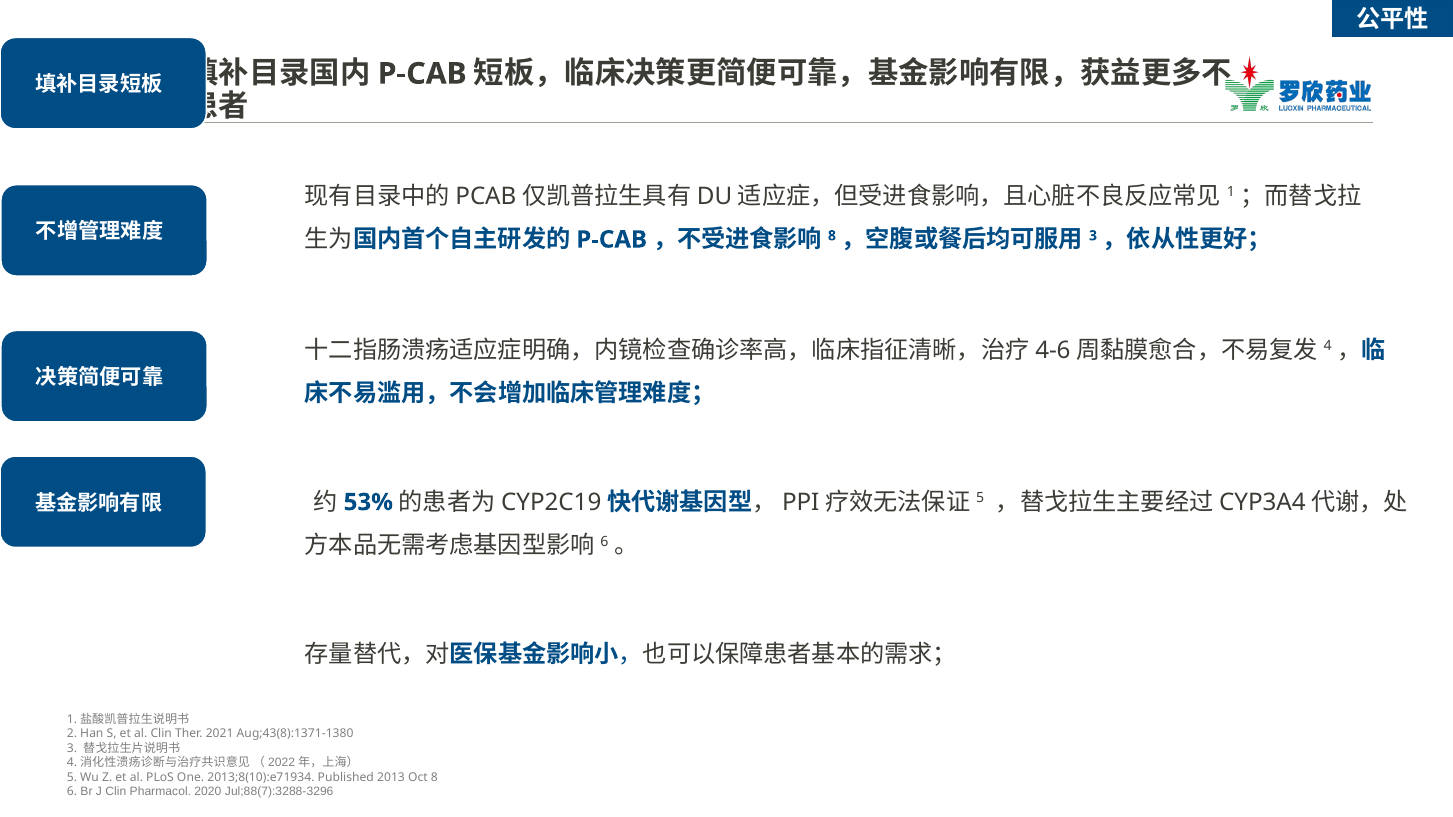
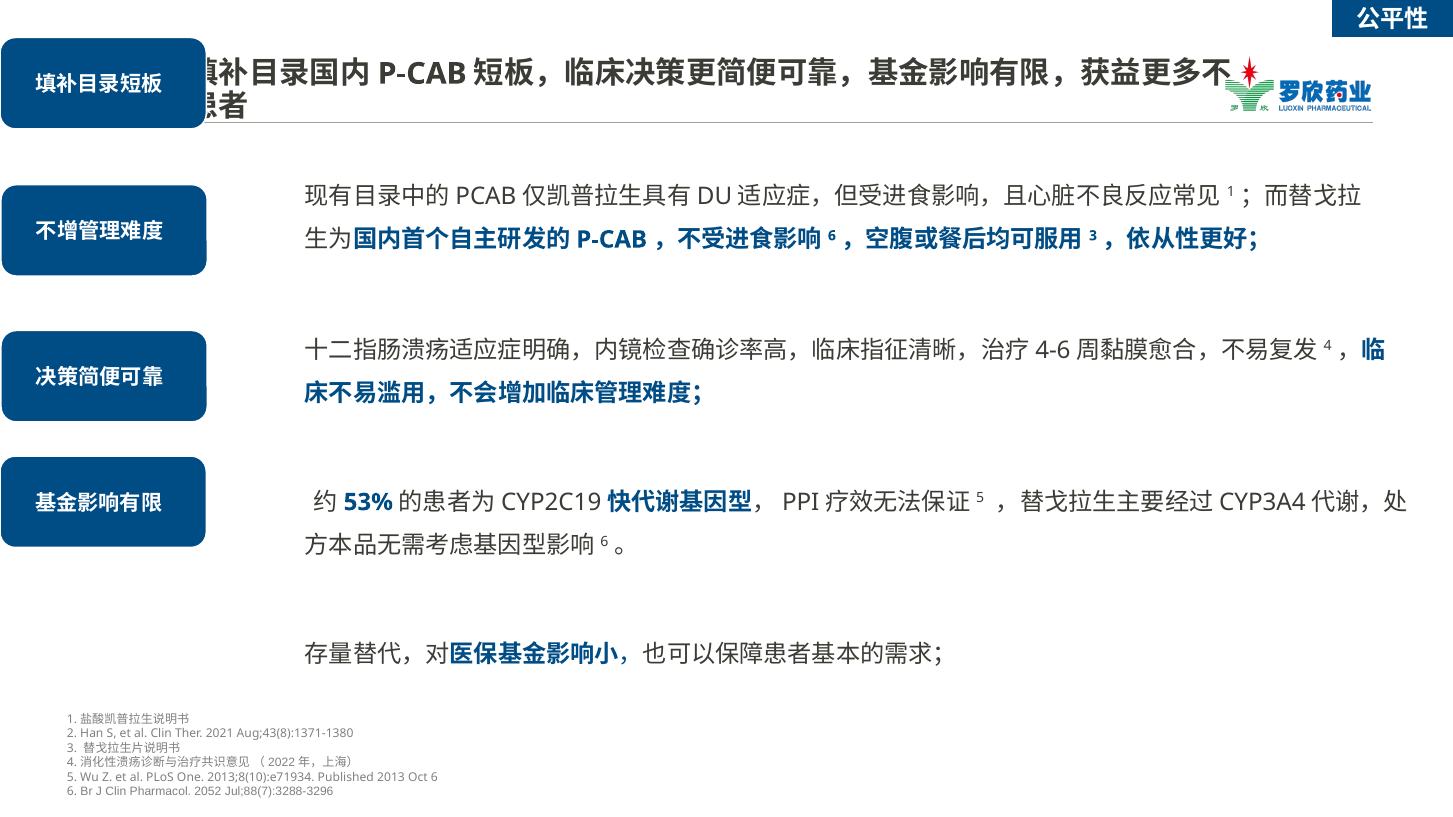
8: 8 -> 6 (832, 236)
Oct 8: 8 -> 6 (434, 778)
2020: 2020 -> 2052 (208, 792)
